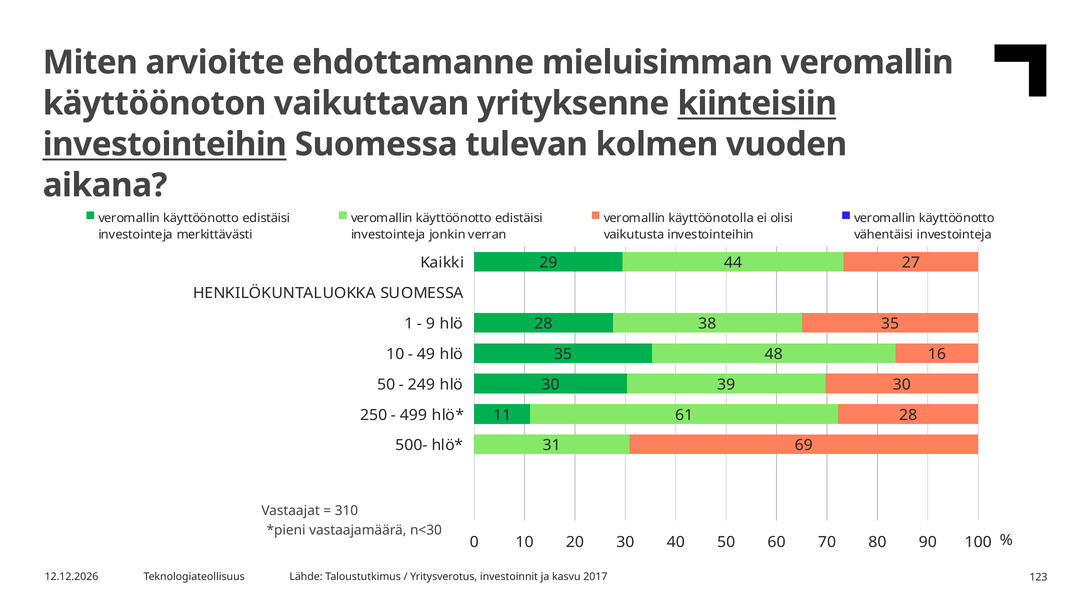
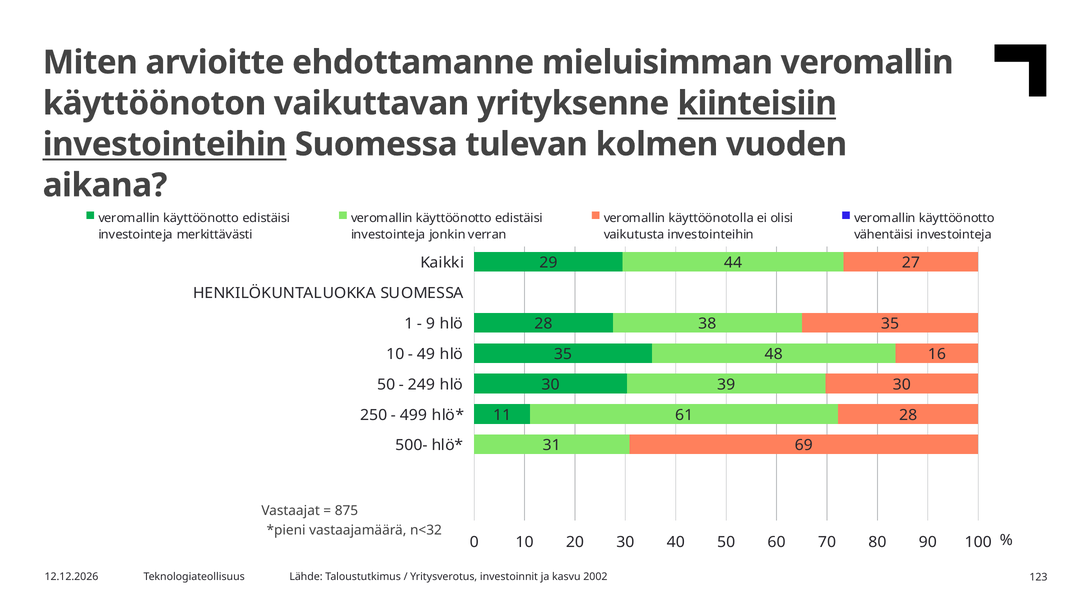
310: 310 -> 875 (346, 511)
n<30: n<30 -> n<32 (426, 530)
2017: 2017 -> 2002 (595, 577)
